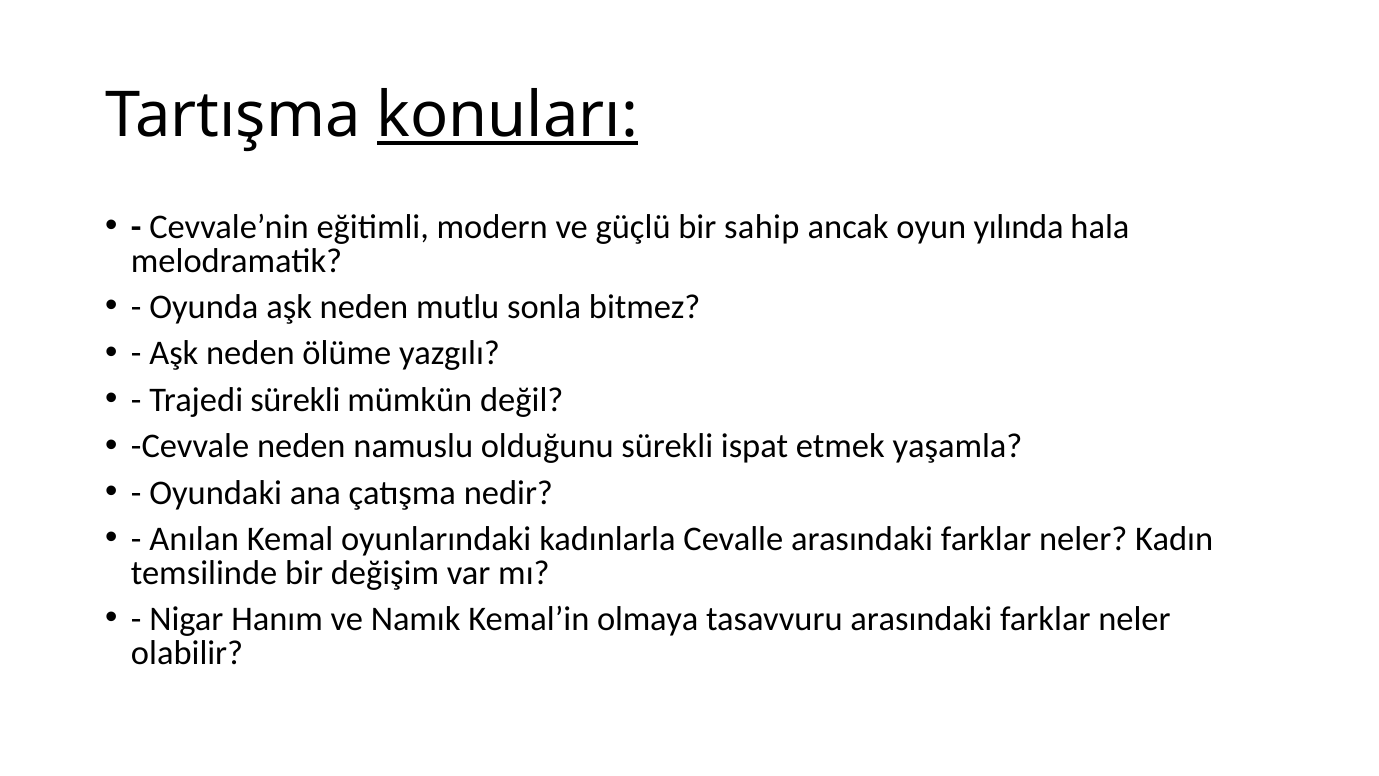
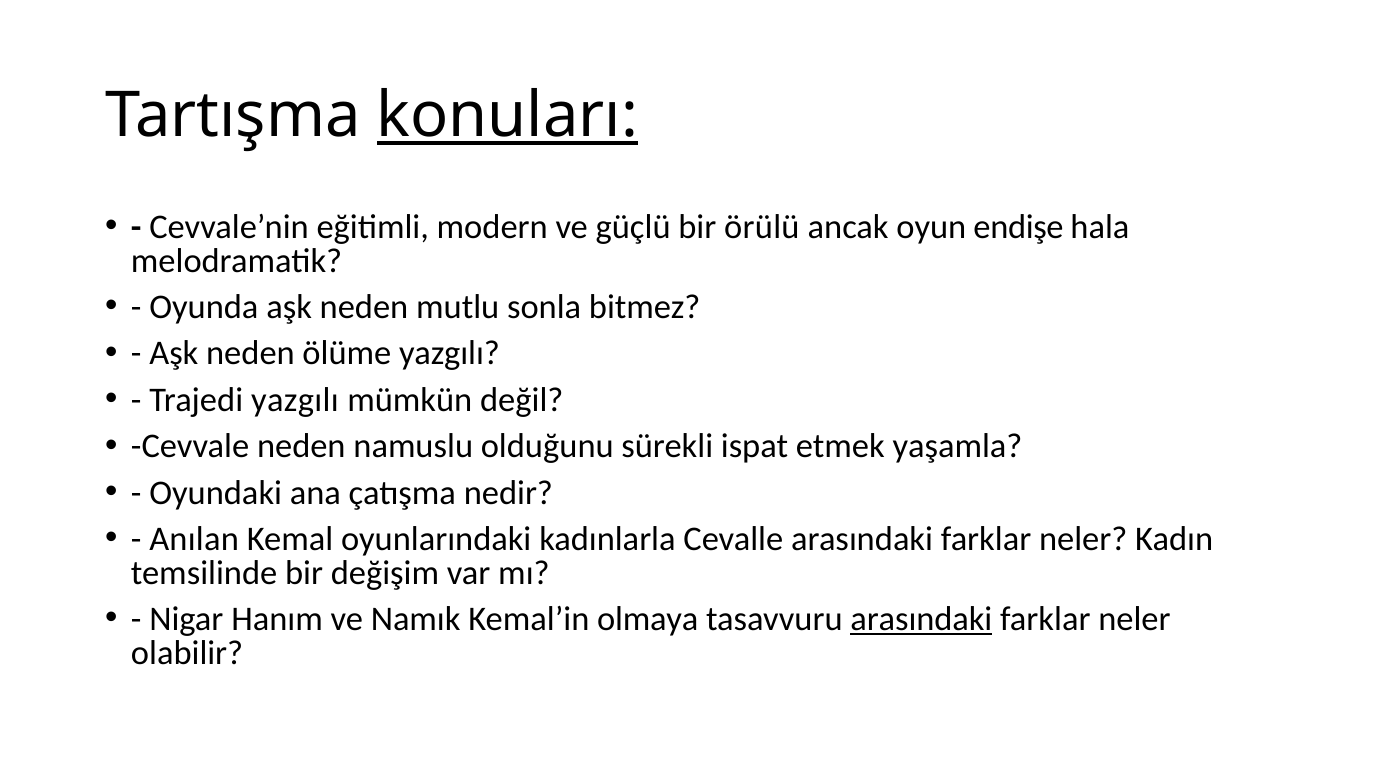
sahip: sahip -> örülü (762, 227)
yılında: yılında -> endişe (1019, 227)
Trajedi sürekli: sürekli -> yazgılı (295, 400)
arasındaki underline: none -> present (921, 619)
